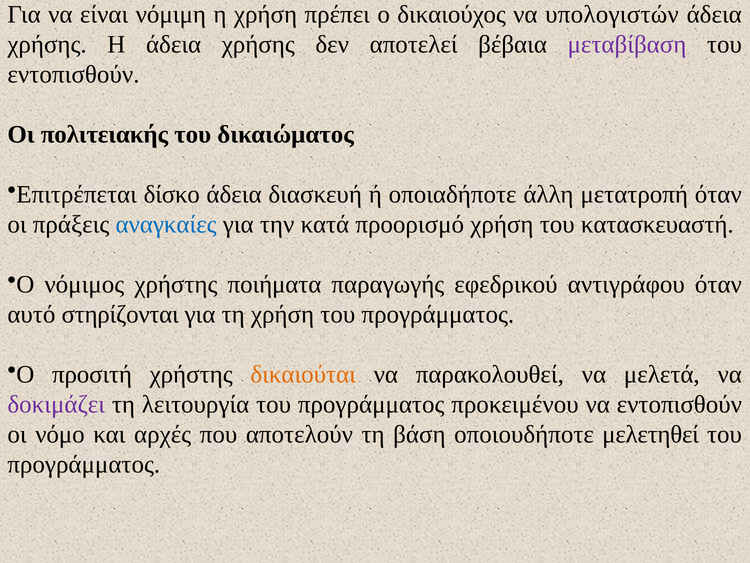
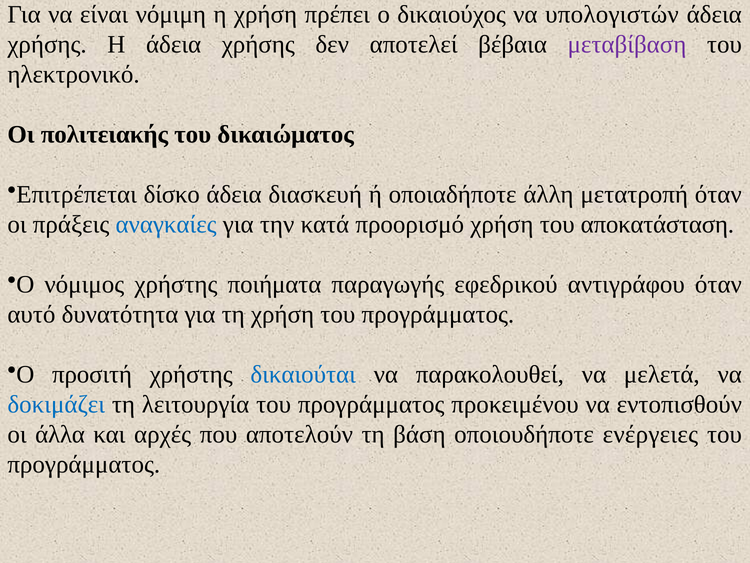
εντοπισθούν: εντοπισθούν -> ηλεκτρονικό (74, 74)
κατασκευαστή: κατασκευαστή -> αποκατάσταση (657, 224)
στηρίζονται: στηρίζονται -> δυνατότητα (120, 314)
δικαιούται colour: orange -> blue (303, 374)
δοκιμάζει colour: purple -> blue (56, 404)
νόμο: νόμο -> άλλα (60, 434)
μελετηθεί: μελετηθεί -> ενέργειες (650, 434)
